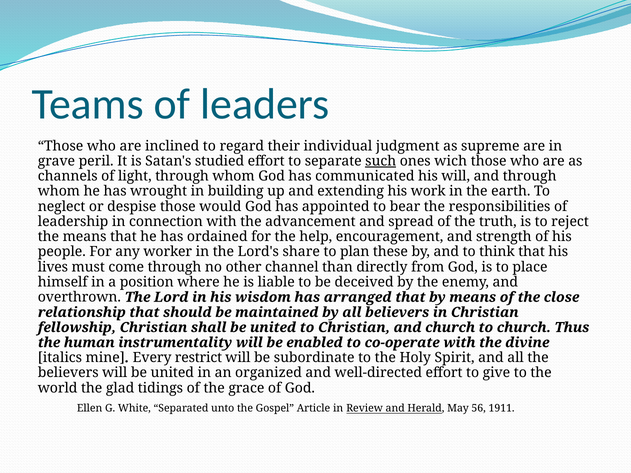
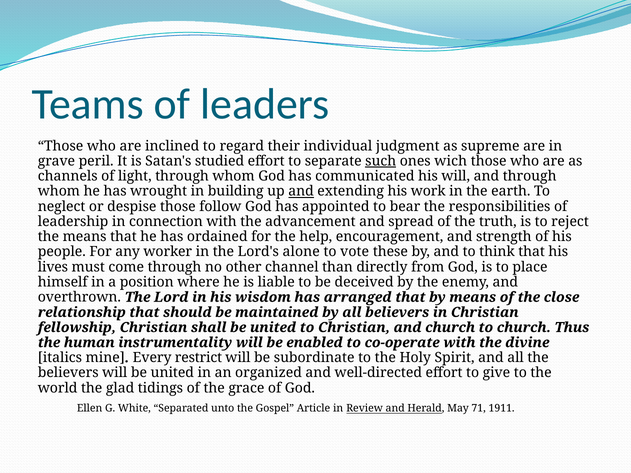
and underline: none -> present (301, 191)
would: would -> follow (220, 207)
share: share -> alone (301, 252)
plan: plan -> vote (355, 252)
56: 56 -> 71 (479, 408)
